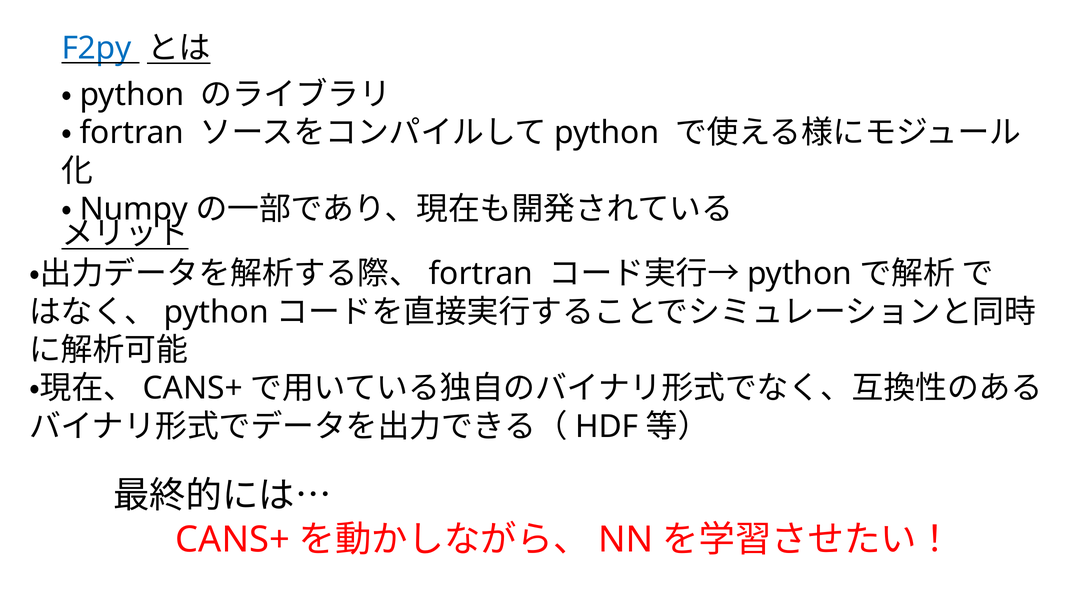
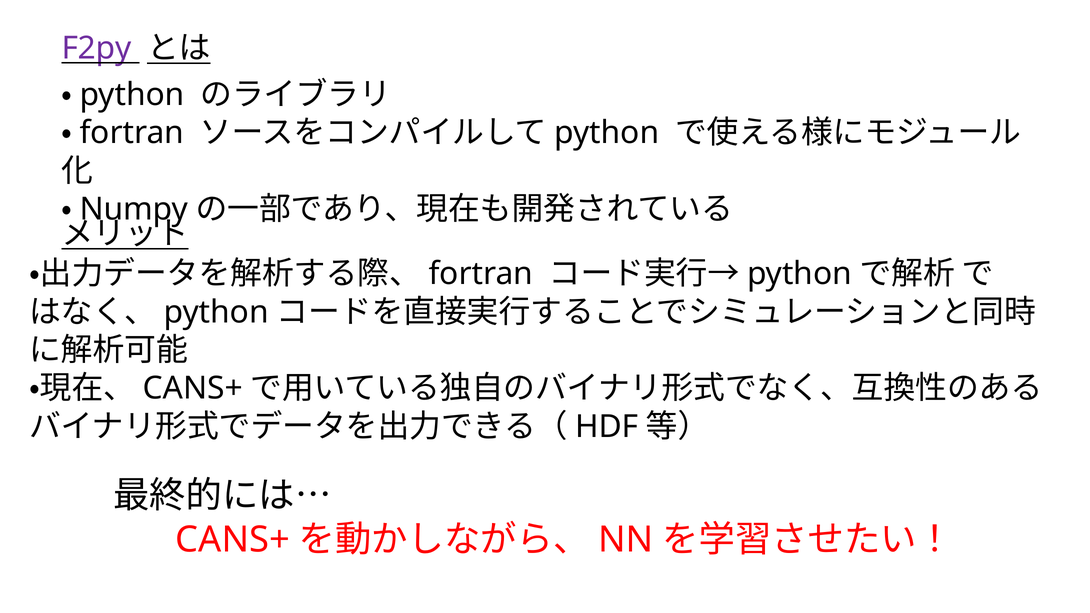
F2py colour: blue -> purple (97, 48)
